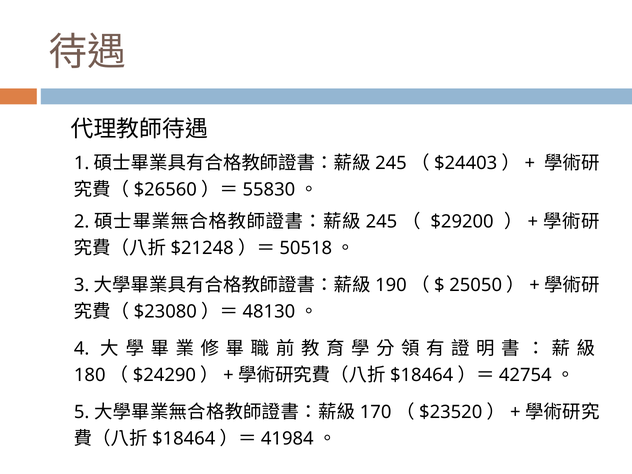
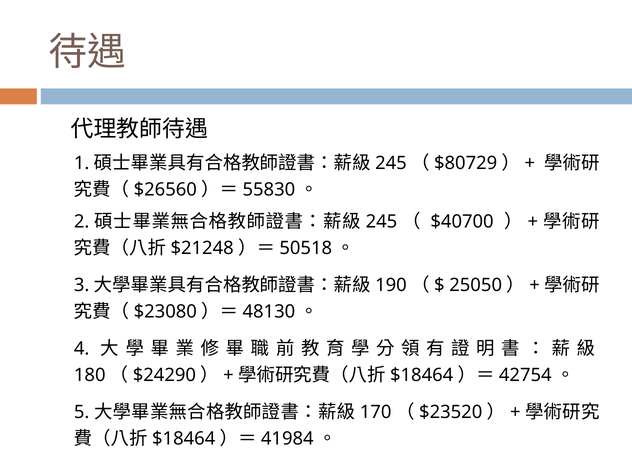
$24403: $24403 -> $80729 (466, 163)
$29200: $29200 -> $40700 (462, 221)
